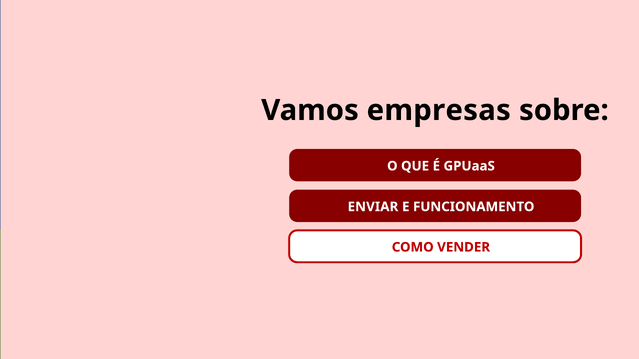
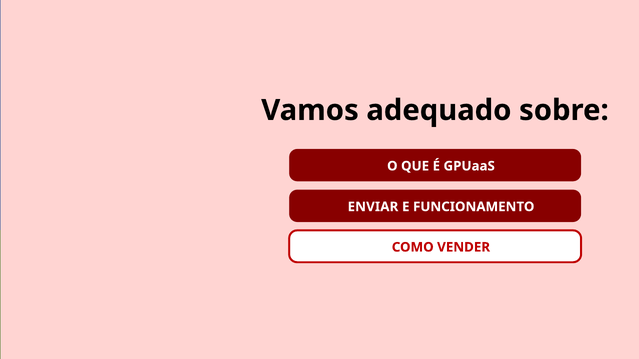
empresas: empresas -> adequado (439, 110)
